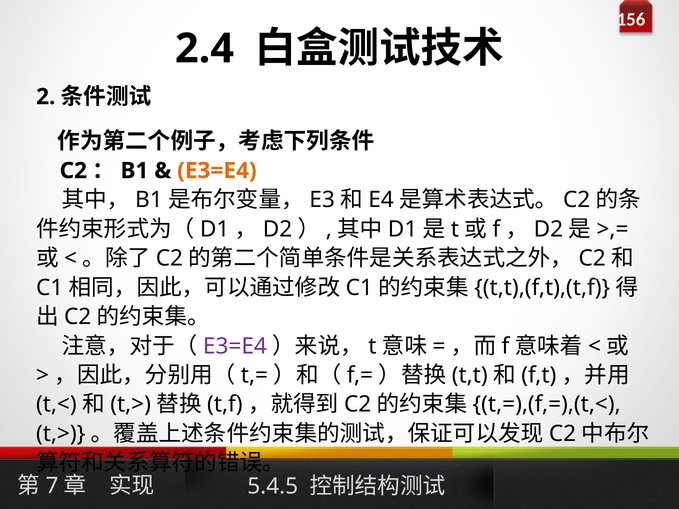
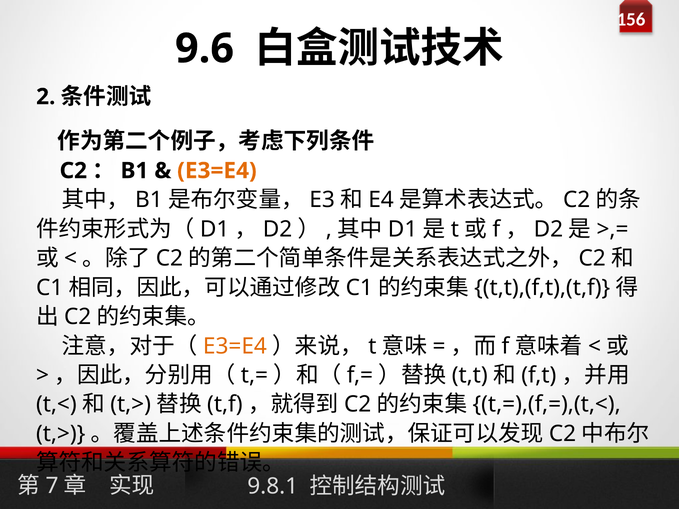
2.4: 2.4 -> 9.6 (205, 49)
E3=E4 colour: purple -> orange (235, 346)
5.4.5: 5.4.5 -> 9.8.1 (273, 486)
